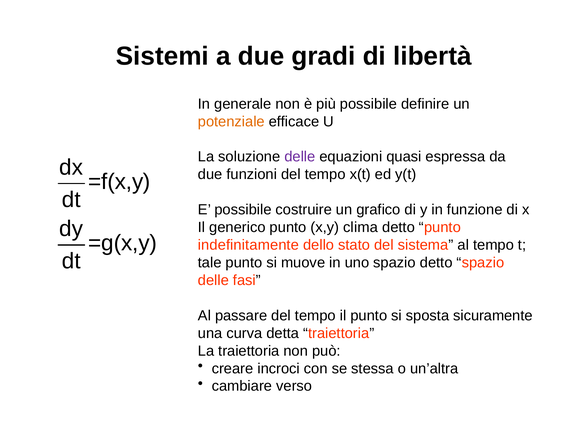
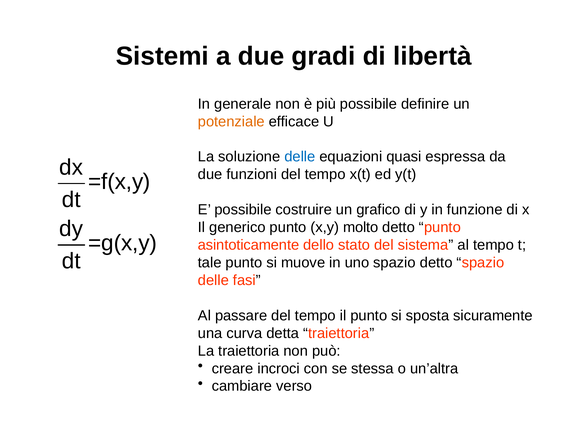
delle colour: purple -> blue (300, 157)
clima: clima -> molto (361, 227)
indefinitamente: indefinitamente -> asintoticamente (249, 245)
